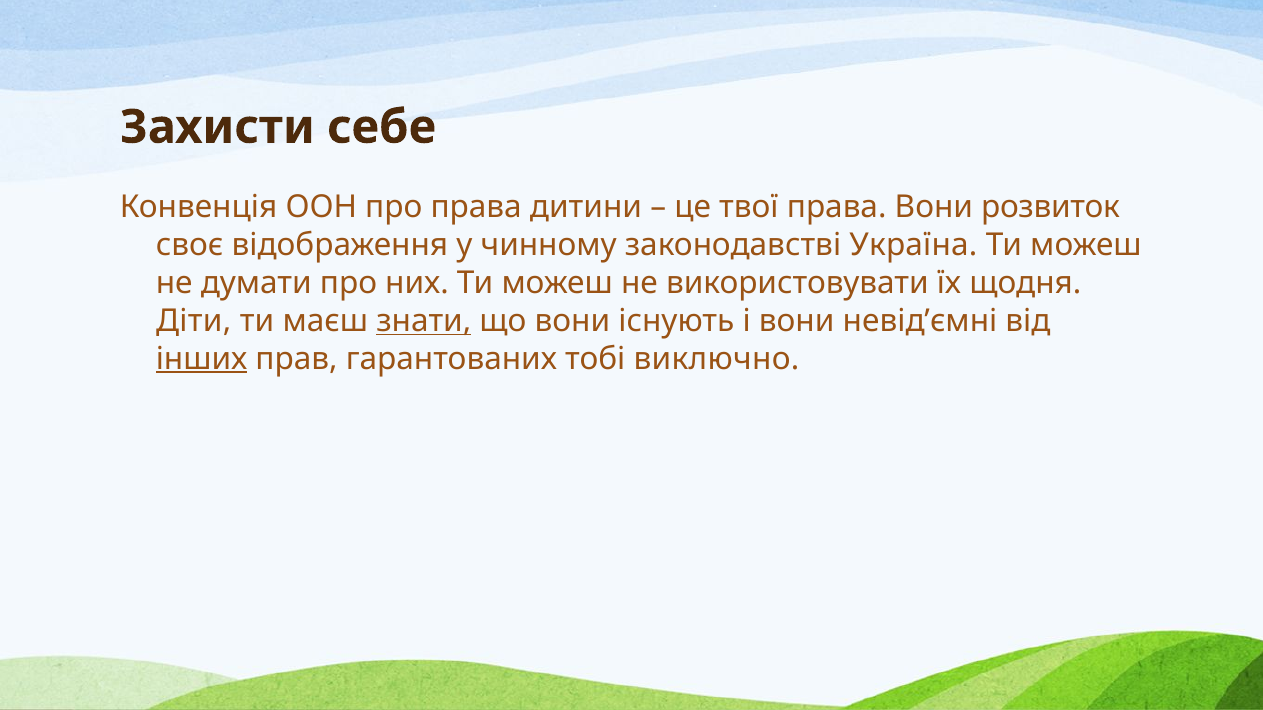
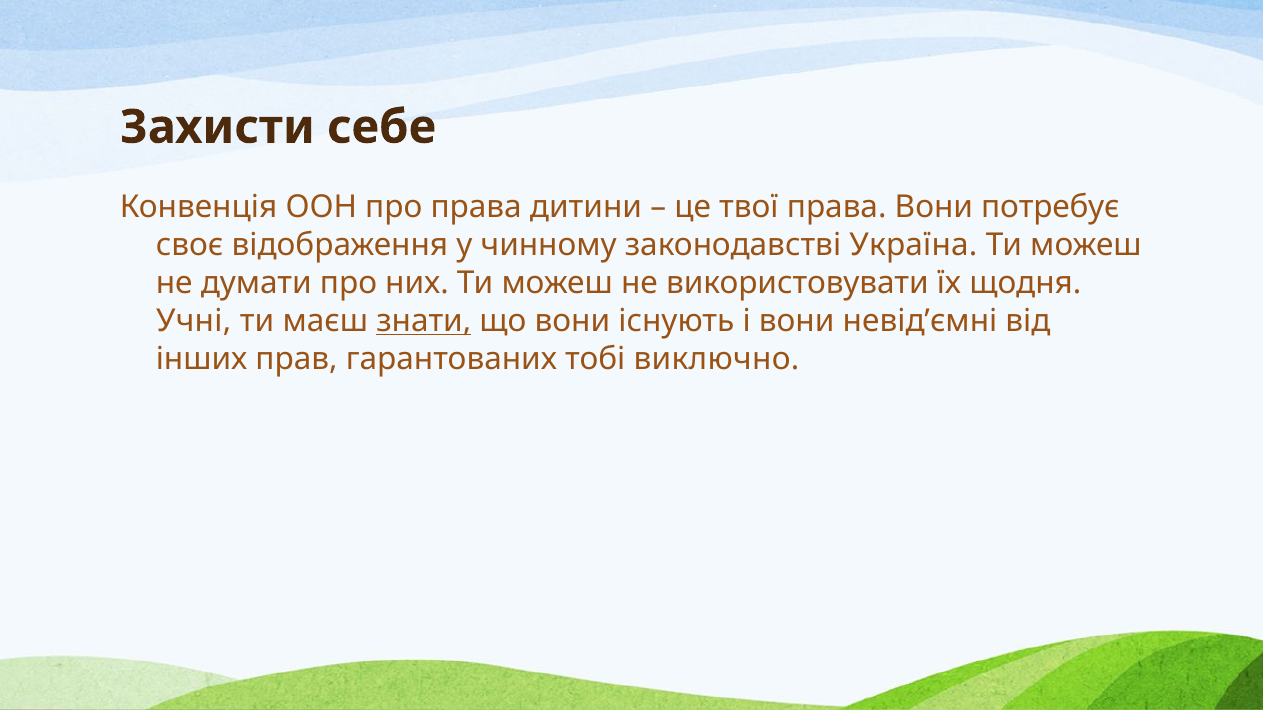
розвиток: розвиток -> потребує (1050, 207)
Діти: Діти -> Учні (194, 321)
інших underline: present -> none (202, 359)
